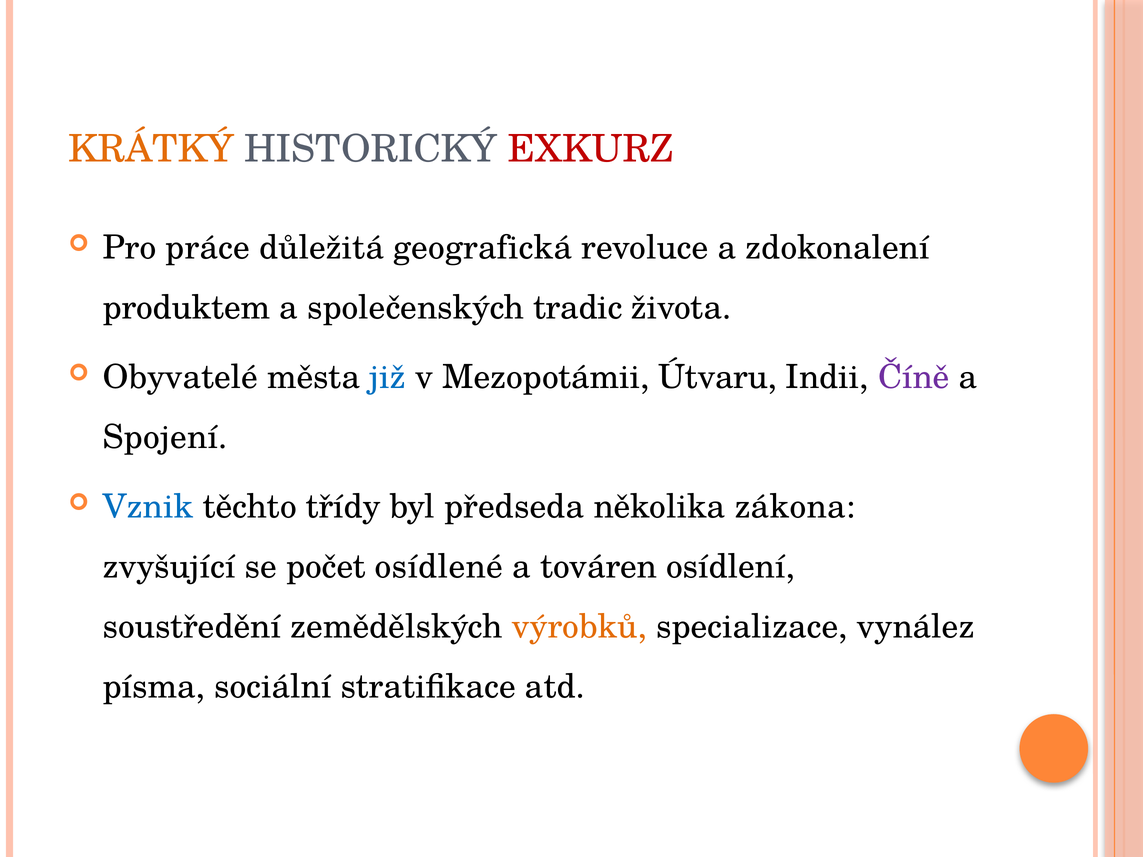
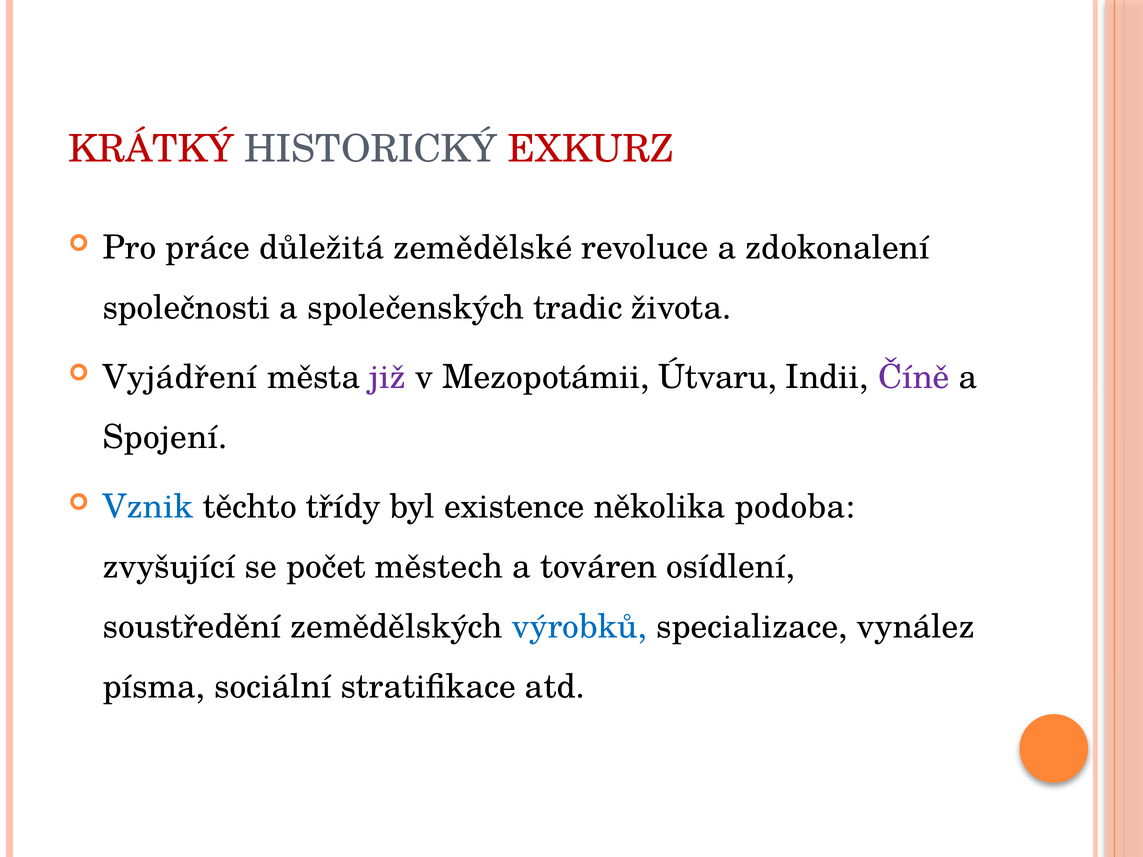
KRÁTKÝ colour: orange -> red (151, 149)
geografická: geografická -> zemědělské (483, 248)
produktem: produktem -> společnosti (186, 308)
Obyvatelé: Obyvatelé -> Vyjádření (180, 377)
již colour: blue -> purple (388, 377)
předseda: předseda -> existence (514, 507)
zákona: zákona -> podoba (795, 507)
osídlené: osídlené -> městech (439, 567)
výrobků colour: orange -> blue (579, 627)
